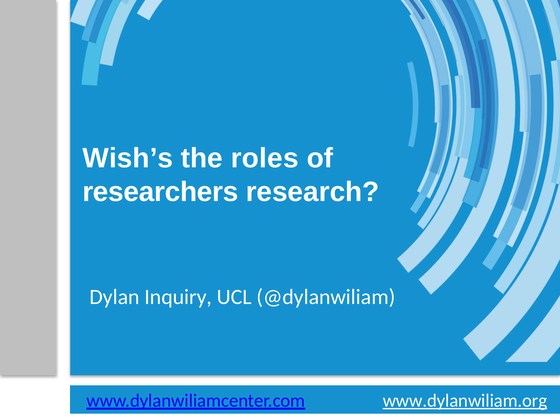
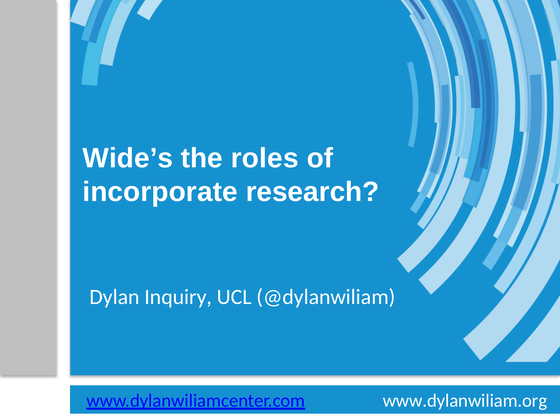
Wish’s: Wish’s -> Wide’s (128, 158)
researchers: researchers -> incorporate (160, 192)
www.dylanwiliam.org underline: present -> none (465, 401)
